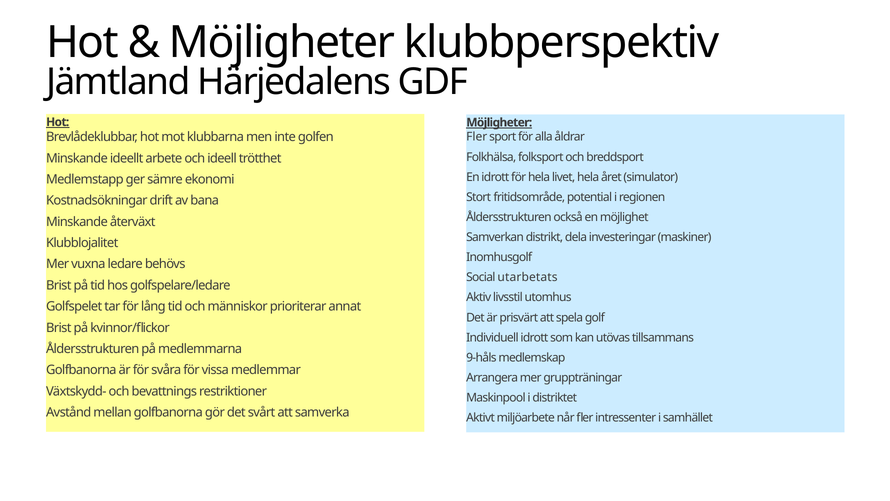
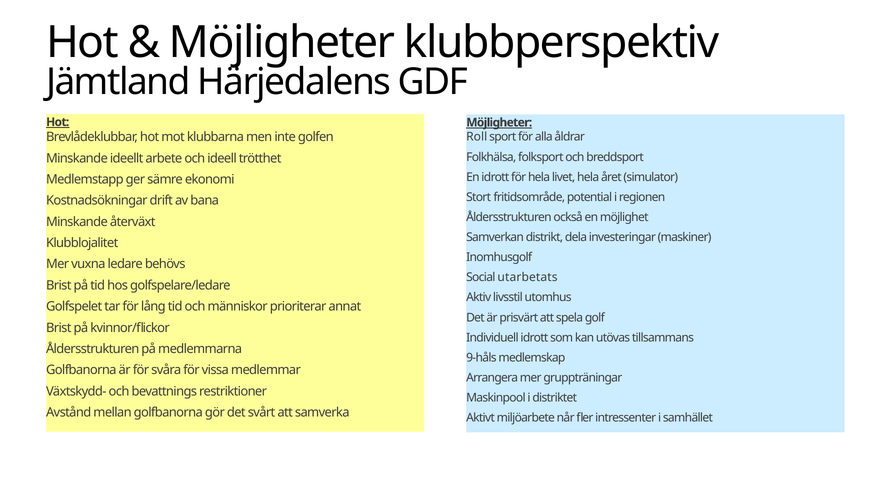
Fler: Fler -> Roll (477, 137)
